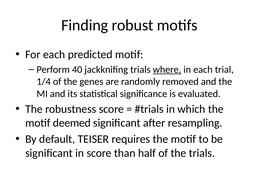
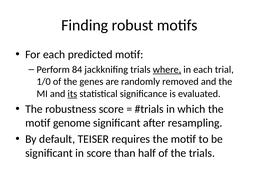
40: 40 -> 84 (77, 69)
1/4: 1/4 -> 1/0 (44, 81)
its underline: none -> present (72, 93)
deemed: deemed -> genome (72, 123)
